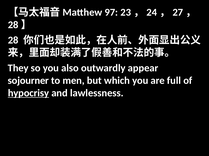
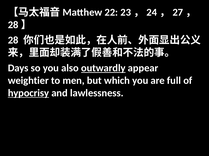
97: 97 -> 22 (111, 12)
They: They -> Days (18, 68)
outwardly underline: none -> present (103, 68)
sojourner: sojourner -> weightier (28, 81)
